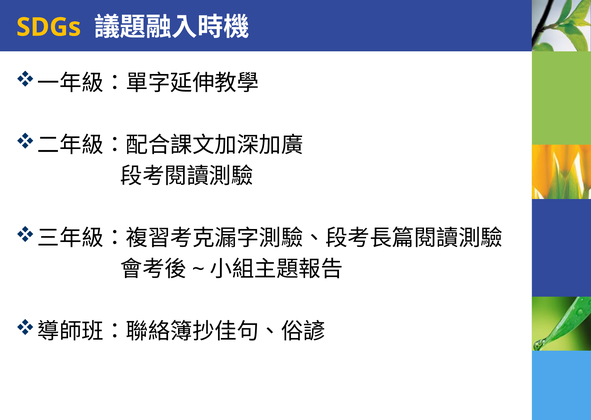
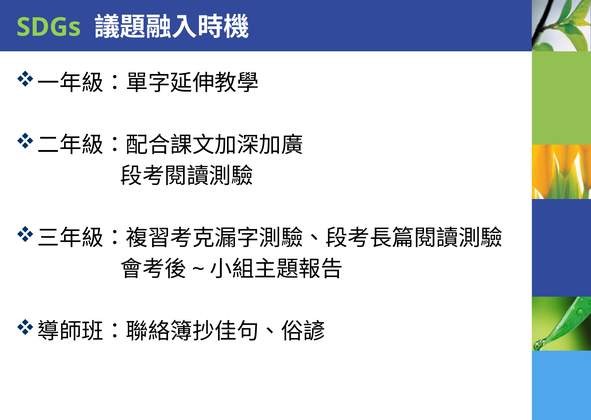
SDGs colour: yellow -> light green (49, 27)
